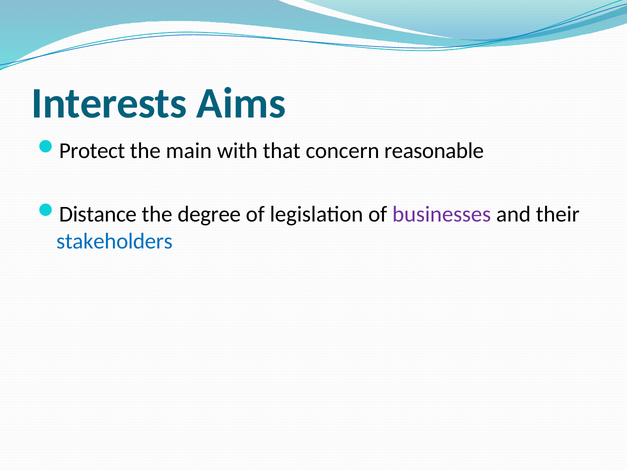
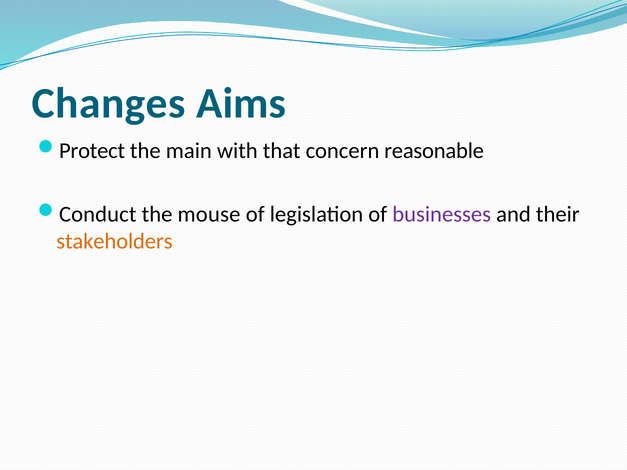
Interests: Interests -> Changes (109, 104)
Distance: Distance -> Conduct (98, 214)
degree: degree -> mouse (209, 214)
stakeholders colour: blue -> orange (114, 241)
